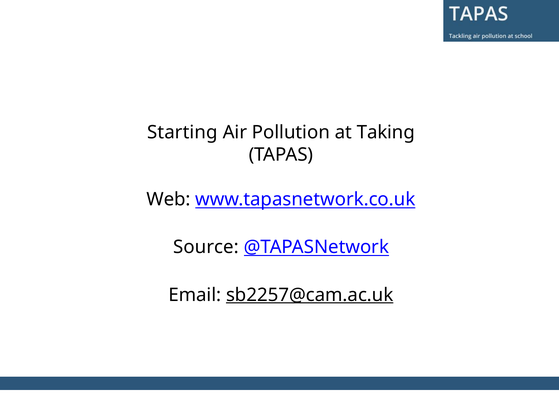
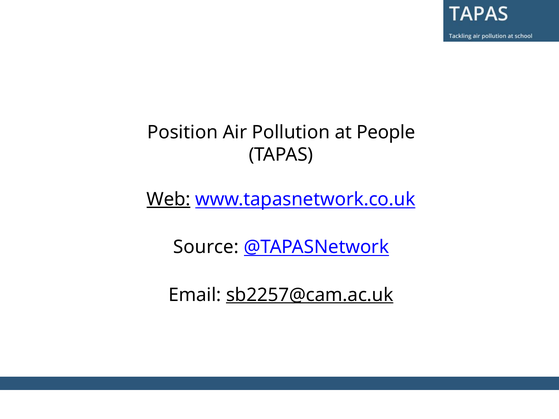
Starting: Starting -> Position (182, 132)
Taking: Taking -> People (386, 132)
Web underline: none -> present (169, 199)
